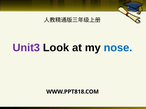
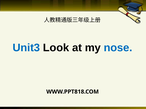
Unit3 colour: purple -> blue (26, 48)
